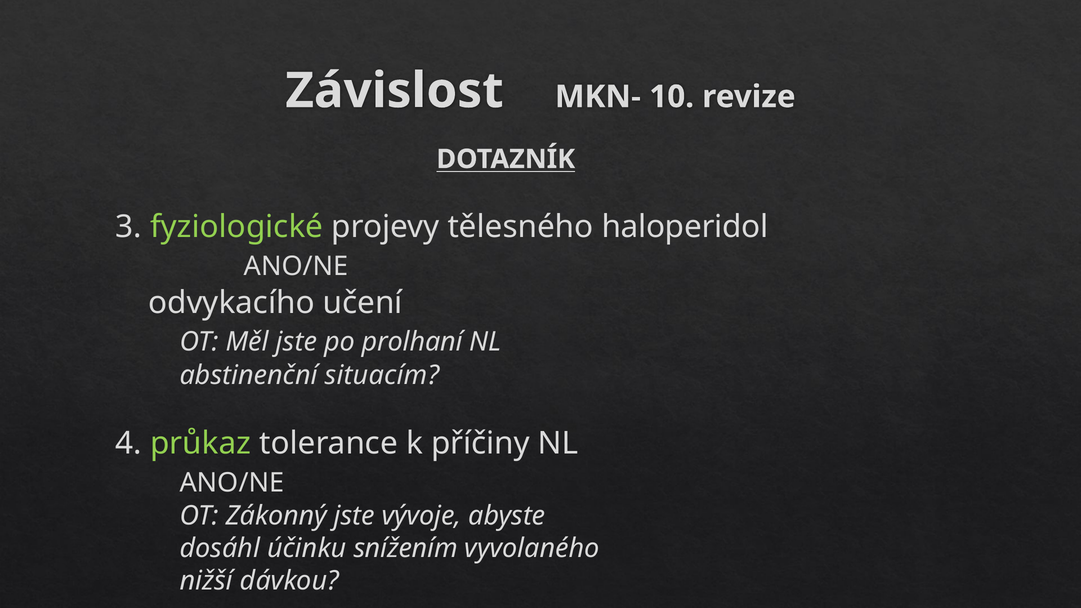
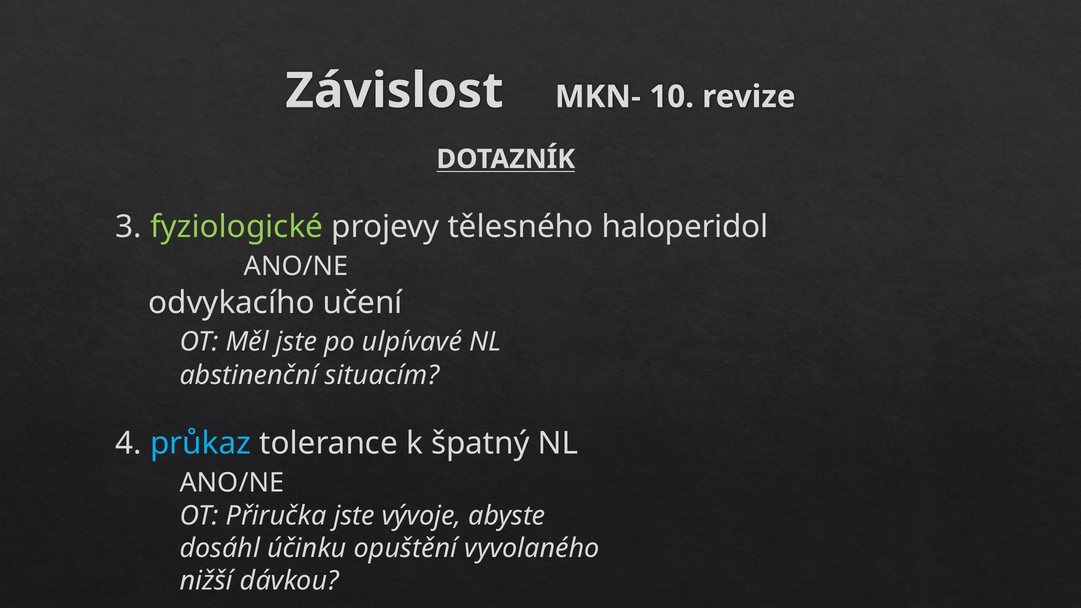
prolhaní: prolhaní -> ulpívavé (412, 342)
průkaz colour: light green -> light blue (201, 443)
příčiny: příčiny -> špatný (480, 443)
Zákonný: Zákonný -> Přiručka (276, 516)
snížením: snížením -> opuštění (405, 548)
